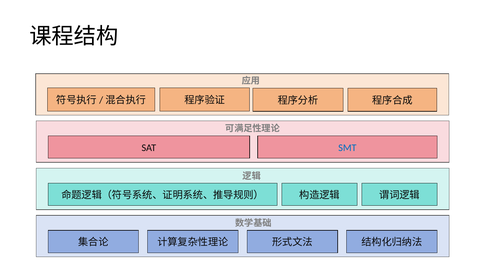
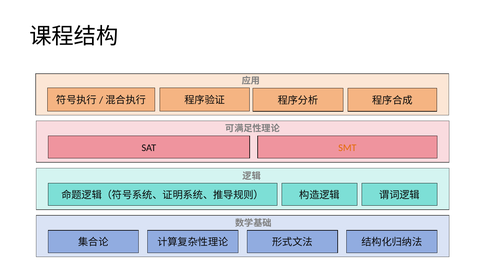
SMT colour: blue -> orange (347, 148)
